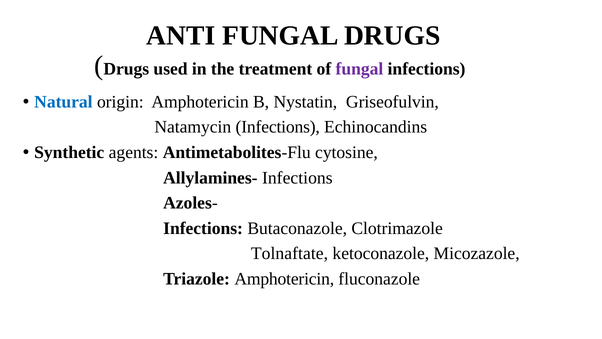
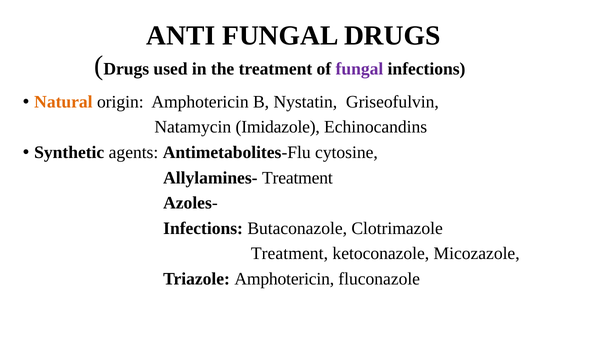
Natural colour: blue -> orange (63, 102)
Natamycin Infections: Infections -> Imidazole (278, 127)
Allylamines- Infections: Infections -> Treatment (297, 178)
Tolnaftate: Tolnaftate -> Treatment (289, 253)
